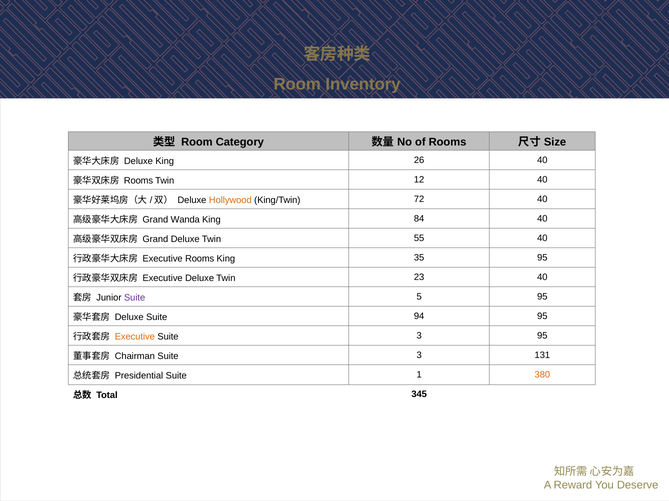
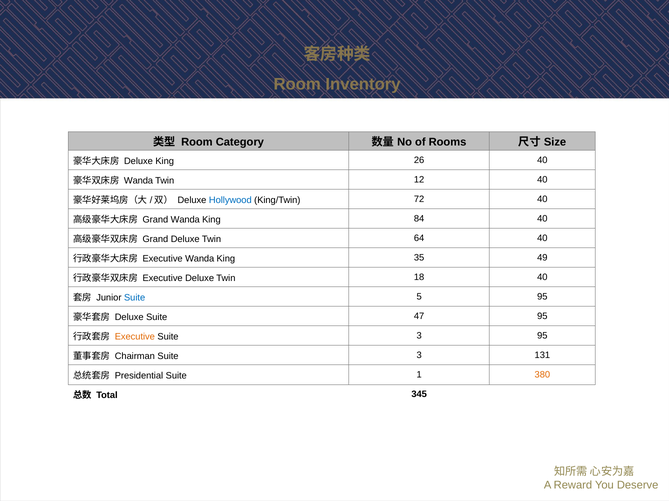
Rooms: Rooms -> Wanda (138, 181)
Hollywood colour: orange -> blue (230, 200)
55: 55 -> 64 (419, 239)
Executive Rooms: Rooms -> Wanda (200, 259)
35 95: 95 -> 49 (542, 258)
23: 23 -> 18 (419, 278)
Suite colour: purple -> blue (135, 298)
94: 94 -> 47 (419, 317)
